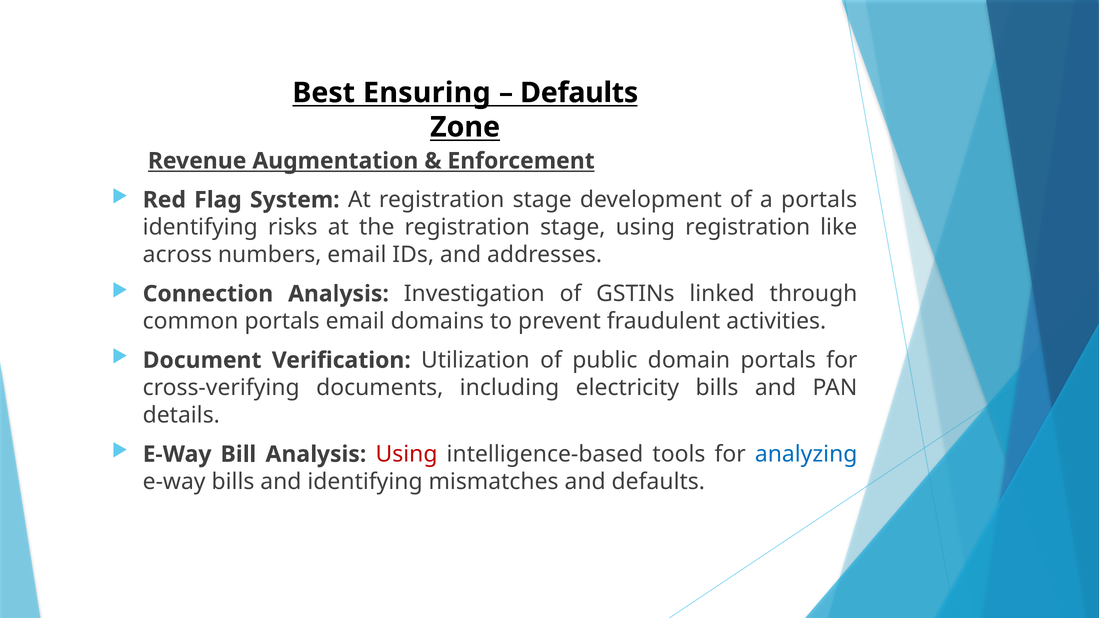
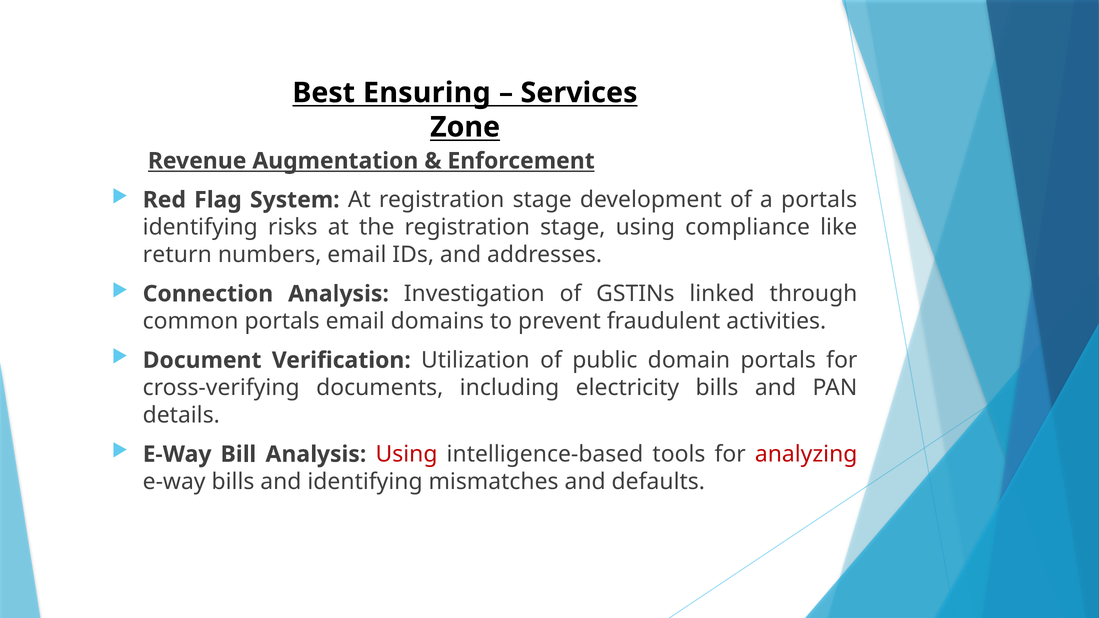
Defaults: Defaults -> Services (579, 93)
using registration: registration -> compliance (748, 227)
across: across -> return (177, 255)
analyzing colour: blue -> red (806, 454)
